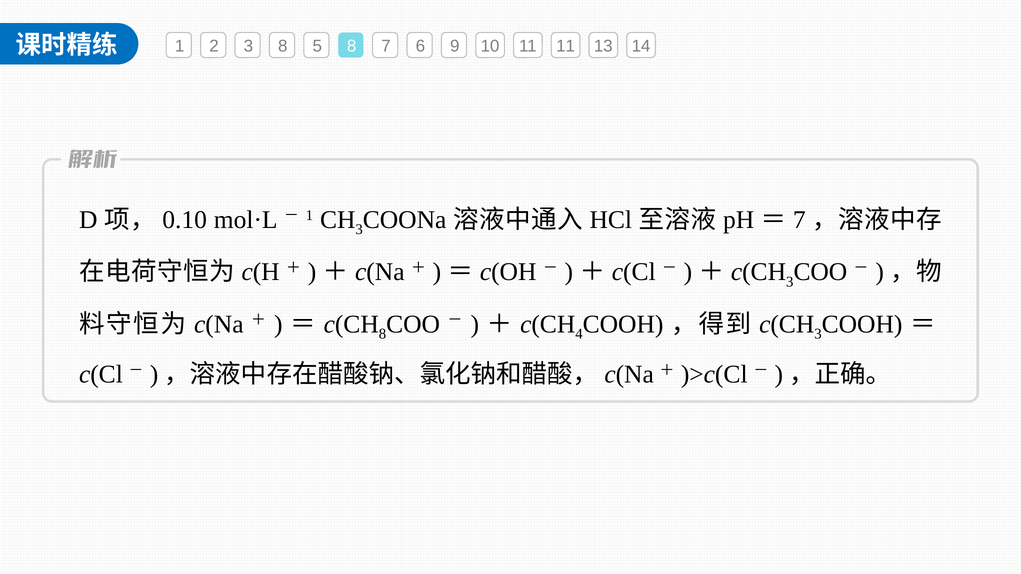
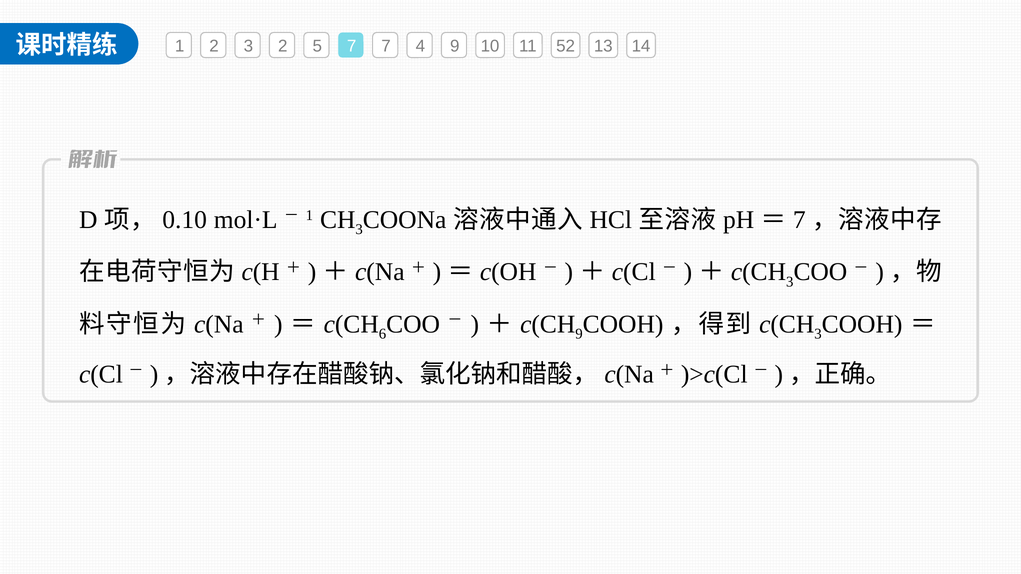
3 8: 8 -> 2 (283, 46)
5 8: 8 -> 7 (352, 46)
6: 6 -> 4 (420, 46)
11 11: 11 -> 52 (566, 46)
8: 8 -> 6 (382, 334)
4: 4 -> 9 (579, 334)
